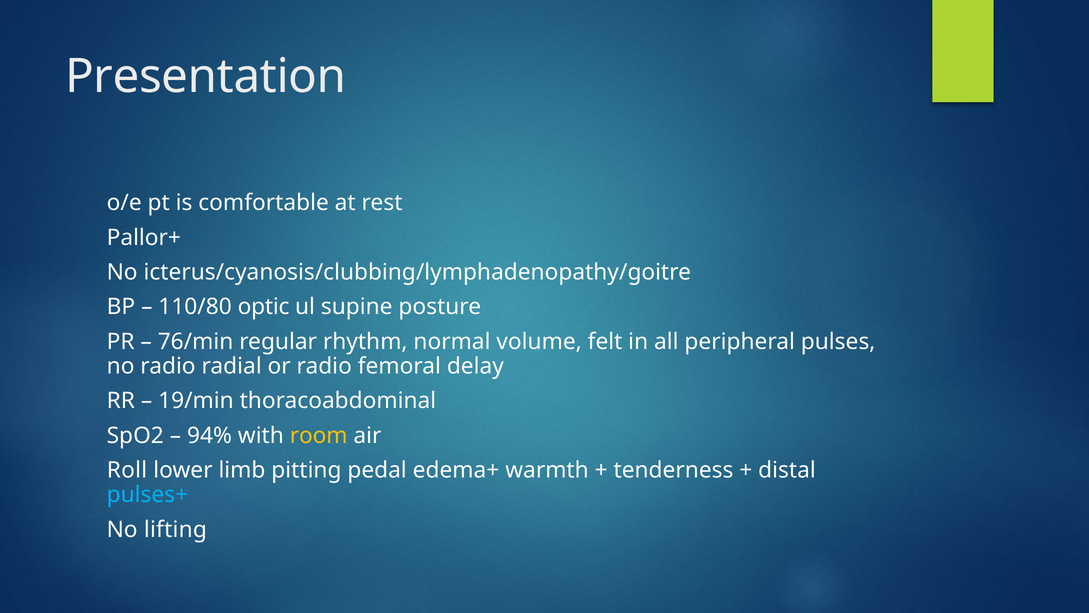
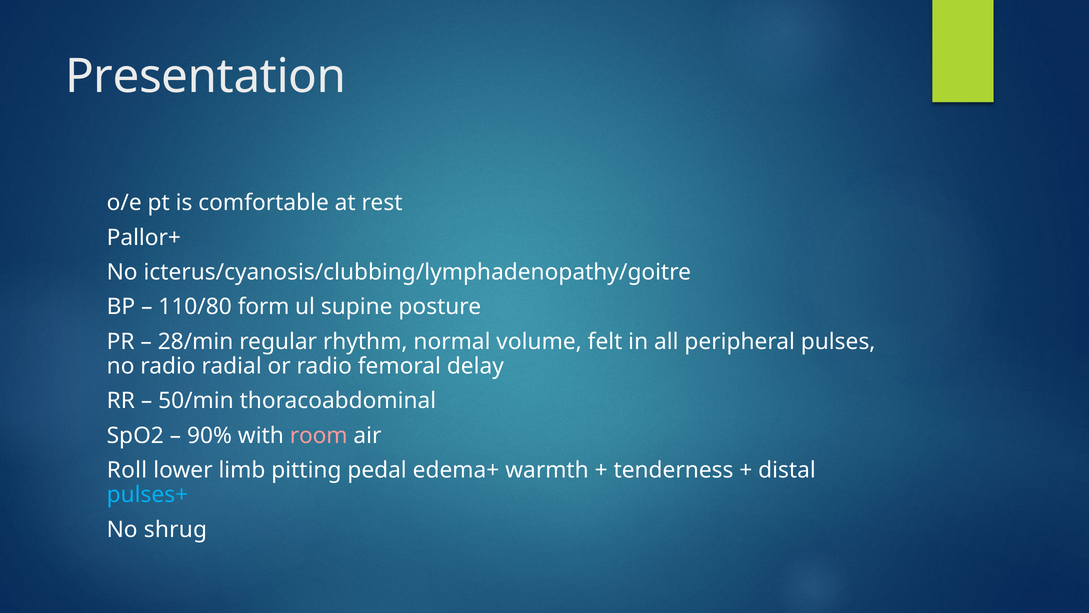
optic: optic -> form (264, 307)
76/min: 76/min -> 28/min (196, 341)
19/min: 19/min -> 50/min (196, 401)
94%: 94% -> 90% (209, 435)
room colour: yellow -> pink (319, 435)
lifting: lifting -> shrug (175, 529)
